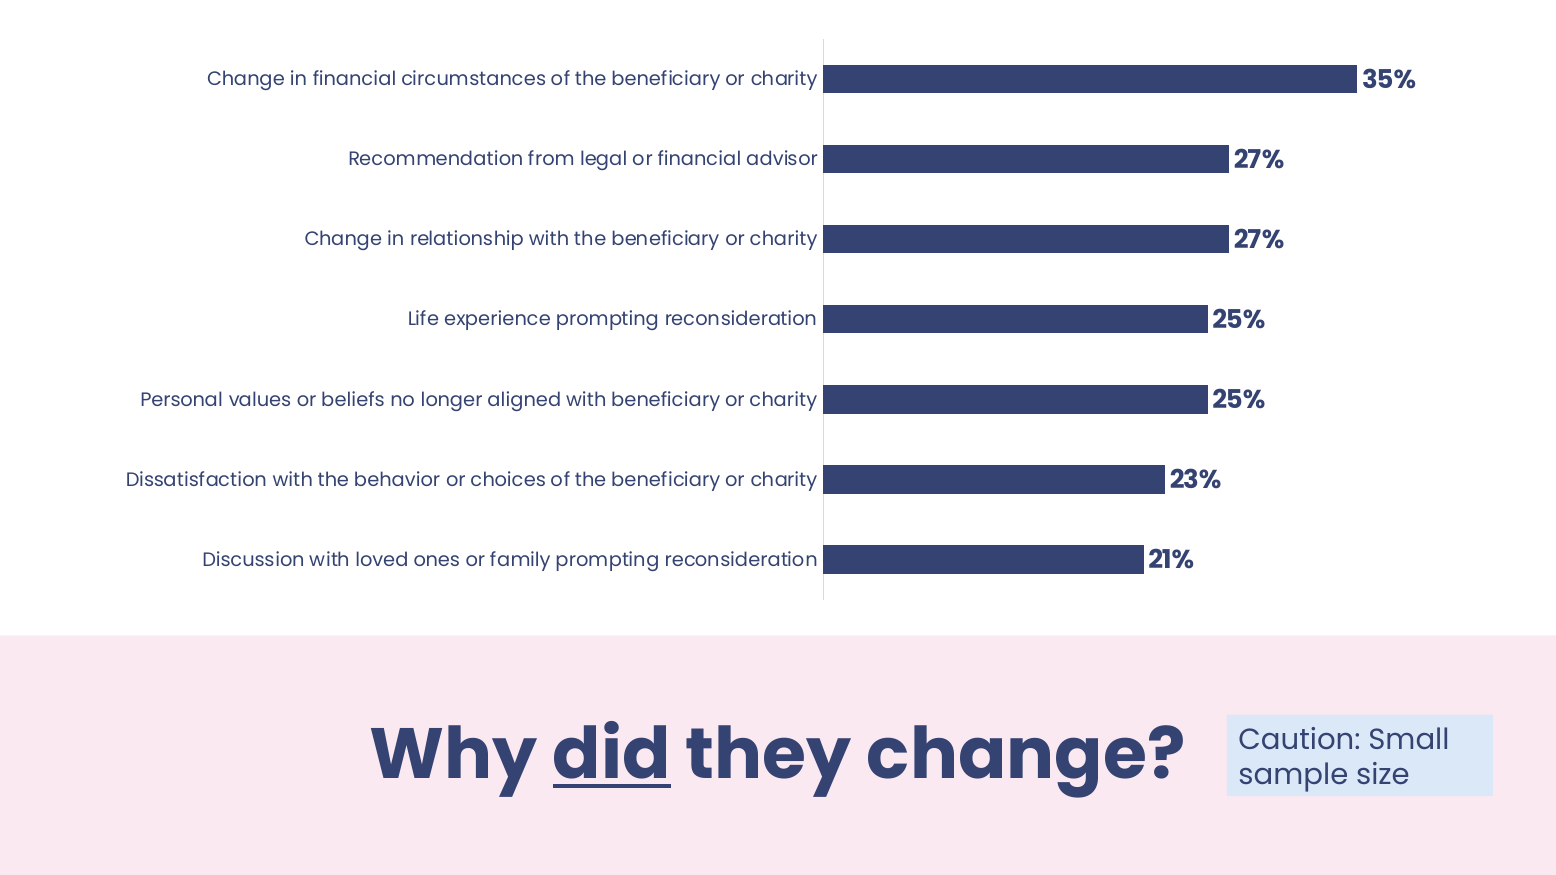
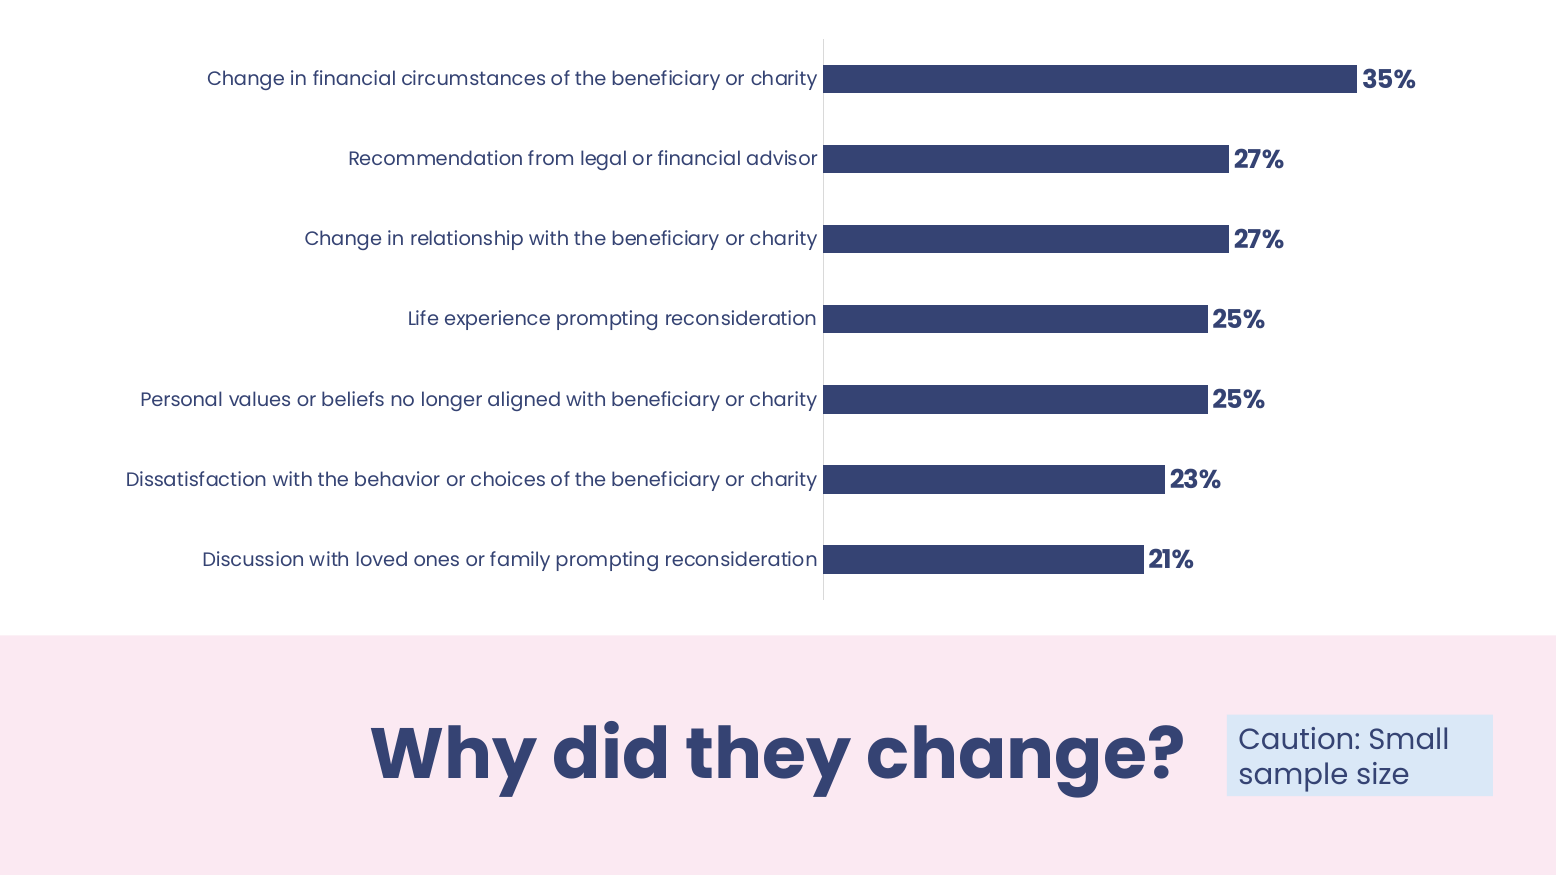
did underline: present -> none (612, 756)
